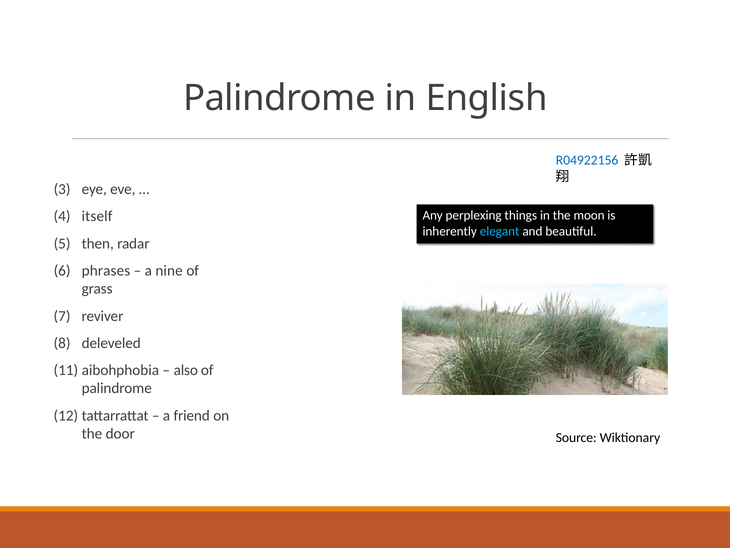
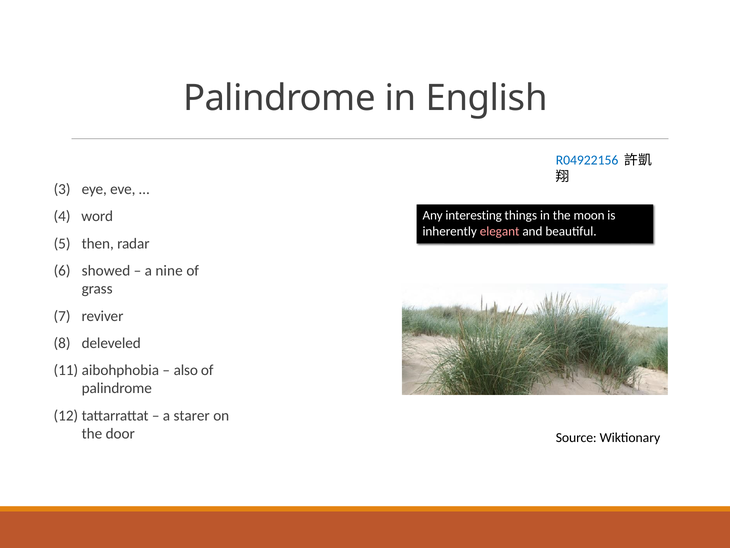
perplexing: perplexing -> interesting (474, 215)
itself: itself -> word (97, 216)
elegant colour: light blue -> pink (500, 231)
phrases: phrases -> showed (106, 270)
friend: friend -> starer (192, 415)
